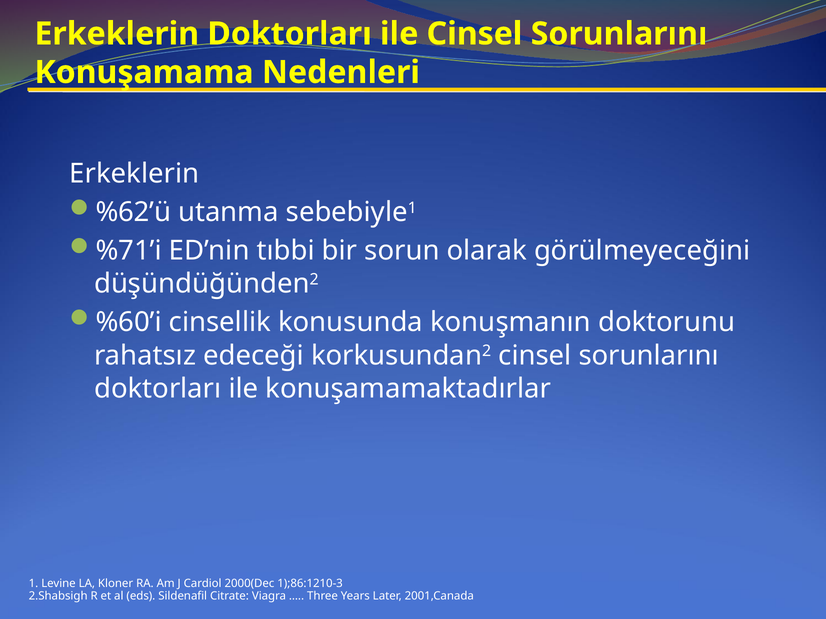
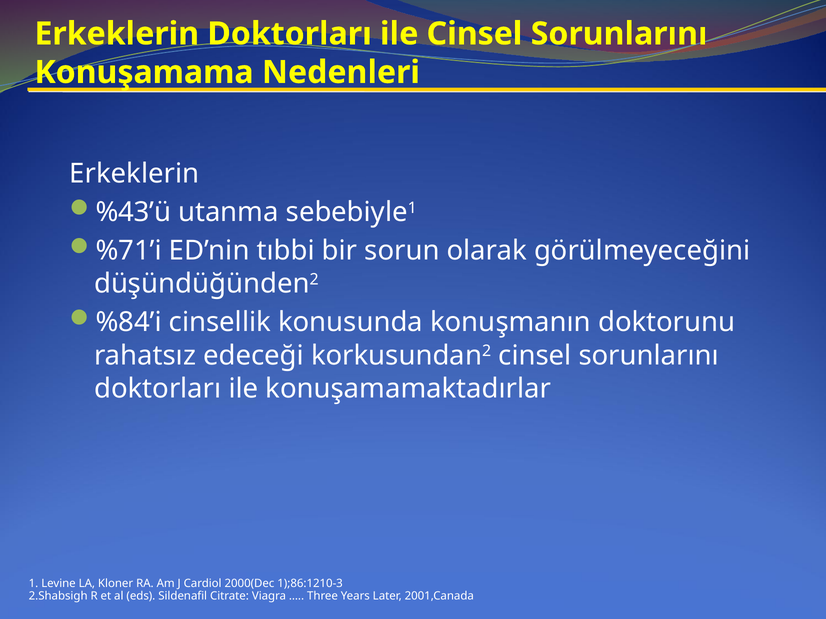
%62’ü: %62’ü -> %43’ü (133, 213)
%60’i: %60’i -> %84’i (129, 323)
